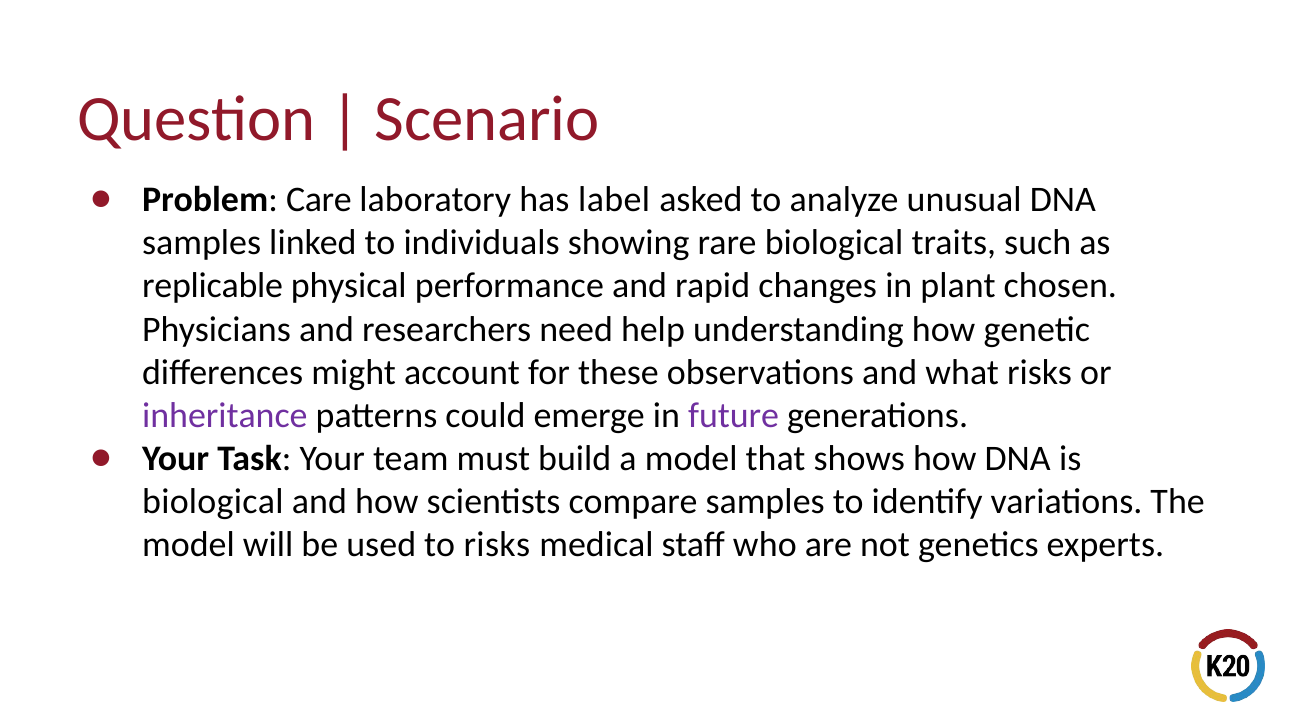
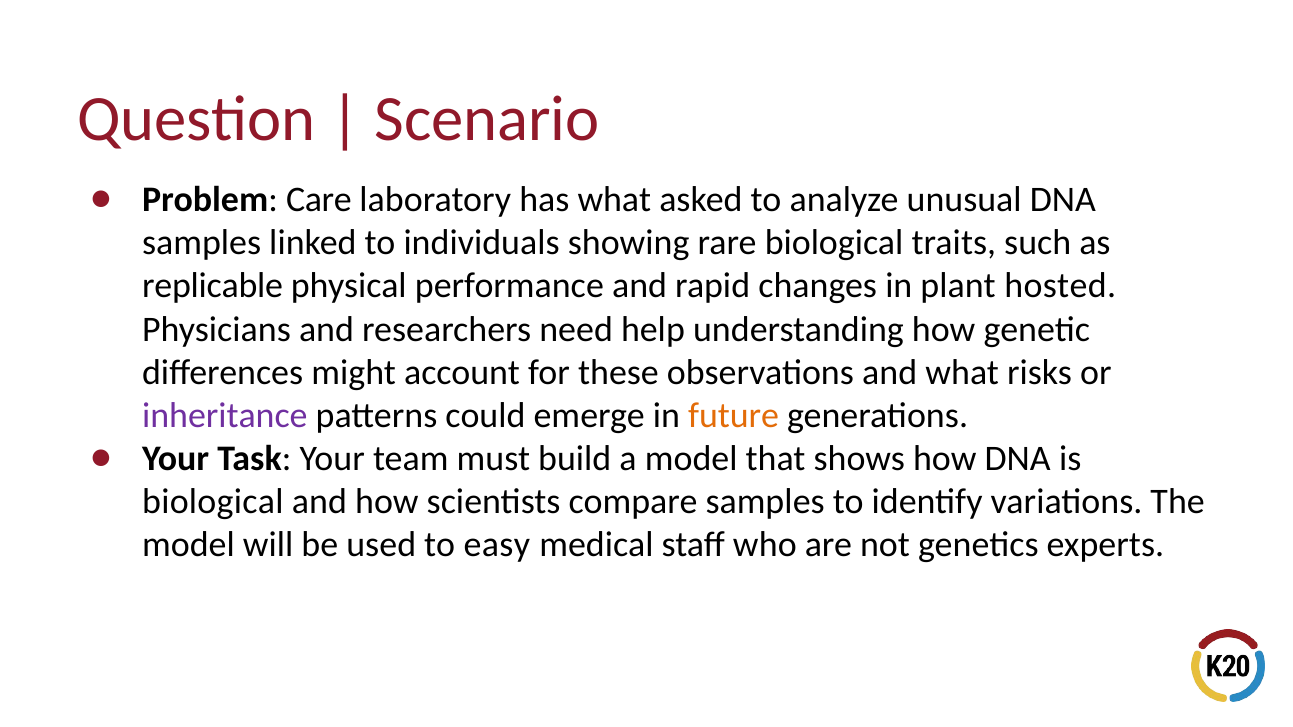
has label: label -> what (614, 200)
chosen: chosen -> hosted (1060, 286)
future colour: purple -> orange (734, 416)
to risks: risks -> easy (497, 545)
